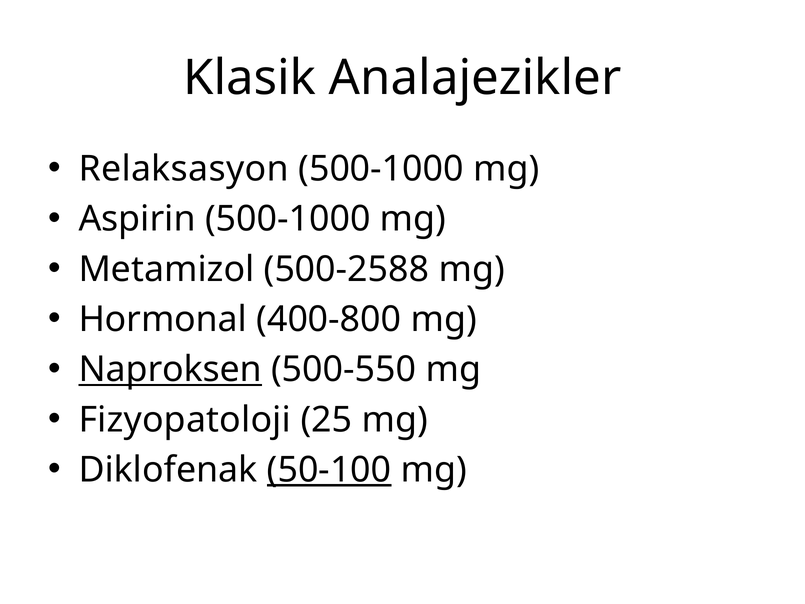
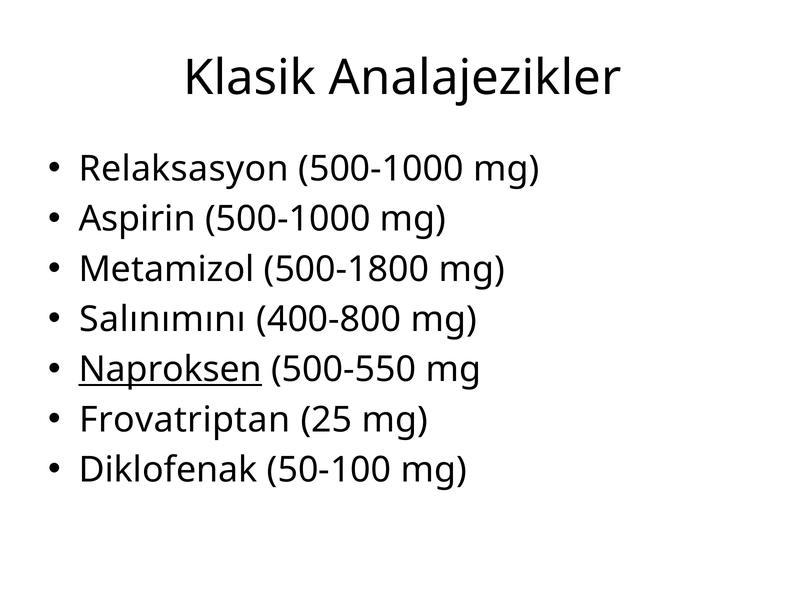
500-2588: 500-2588 -> 500-1800 (347, 269)
Hormonal: Hormonal -> Salınımını (163, 319)
Fizyopatoloji: Fizyopatoloji -> Frovatriptan (185, 420)
50-100 underline: present -> none (329, 470)
